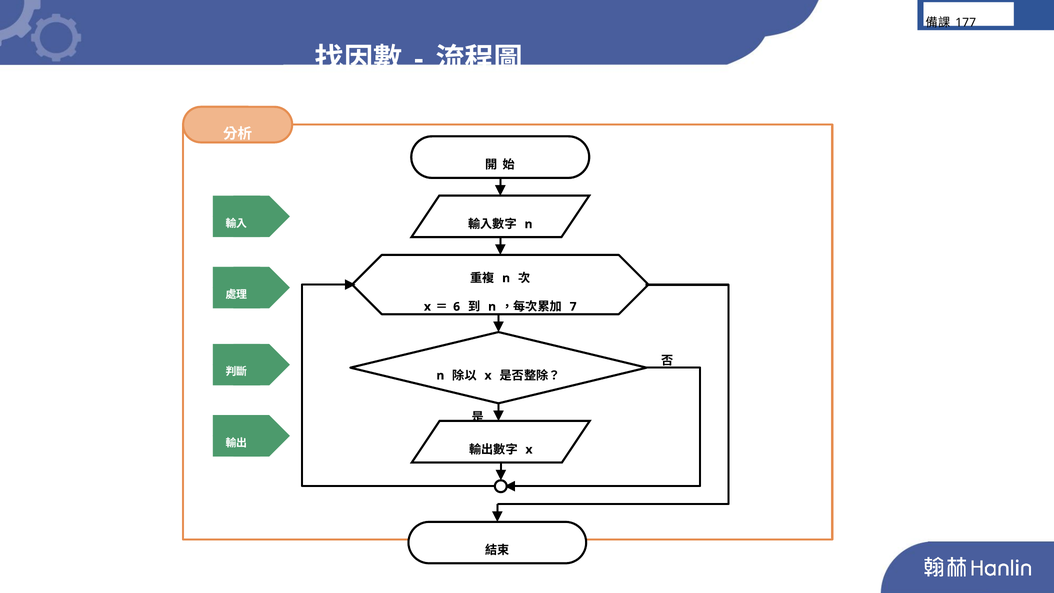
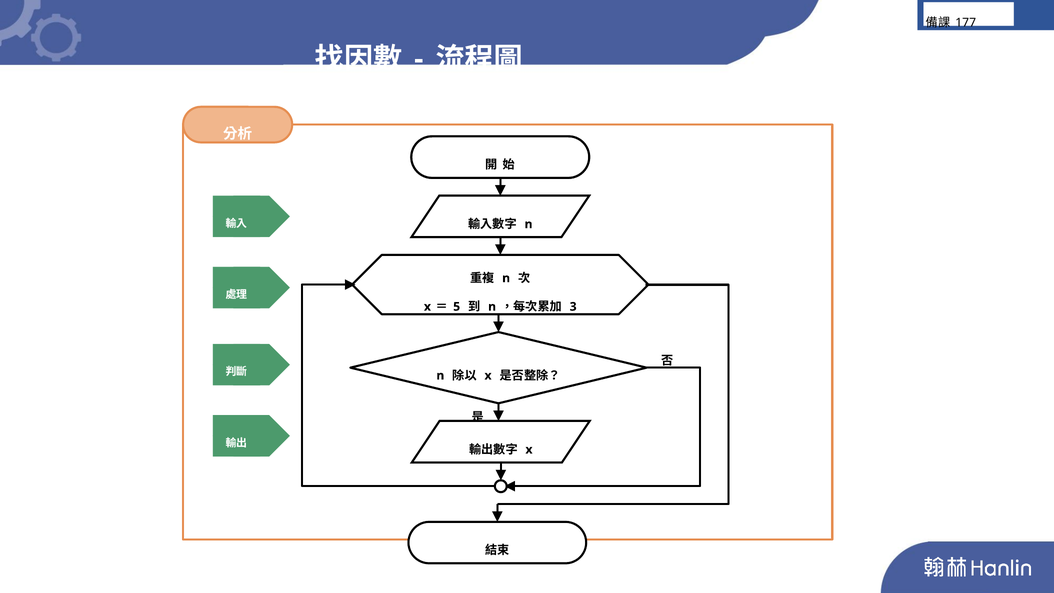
6: 6 -> 5 (457, 307)
7: 7 -> 3 (573, 307)
